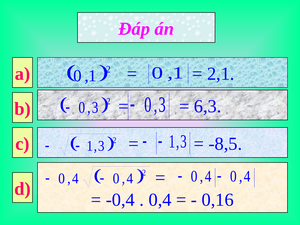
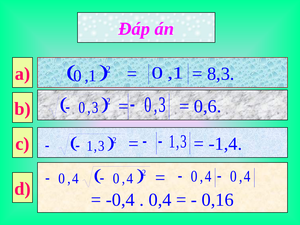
2,1: 2,1 -> 8,3 (221, 74)
6,3: 6,3 -> 0,6 (208, 106)
-8,5: -8,5 -> -1,4 (225, 144)
